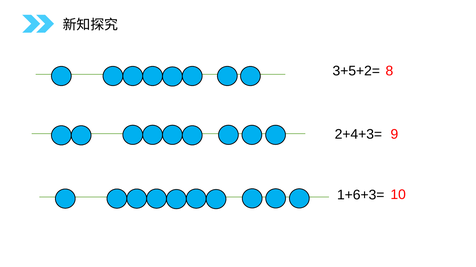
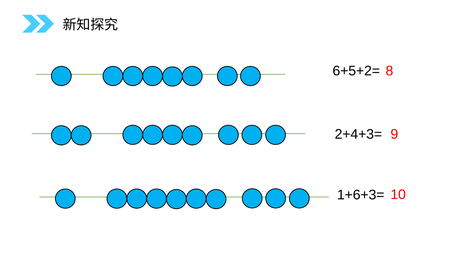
3+5+2=: 3+5+2= -> 6+5+2= (356, 71)
